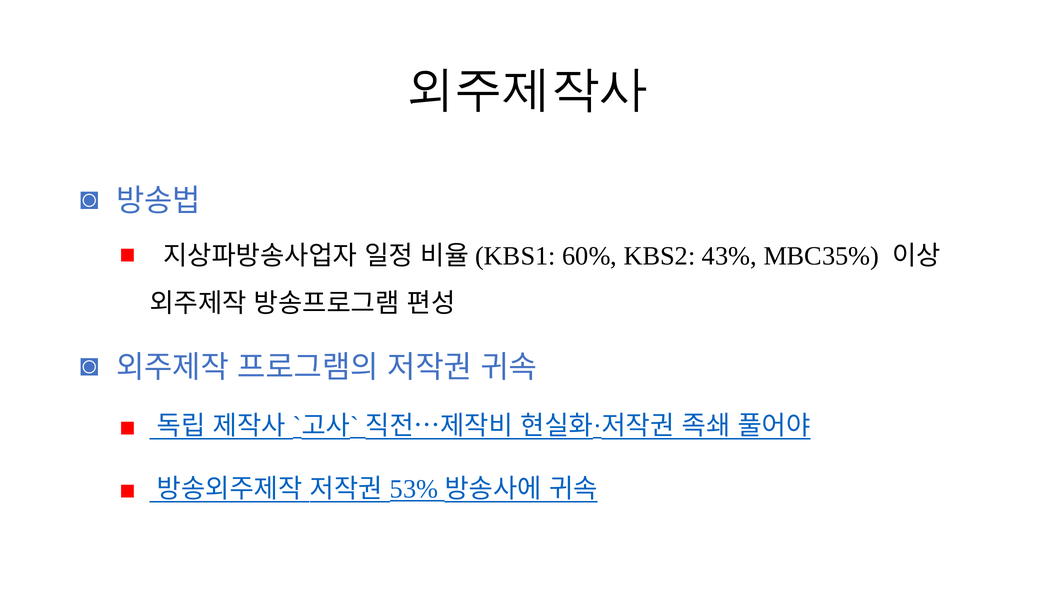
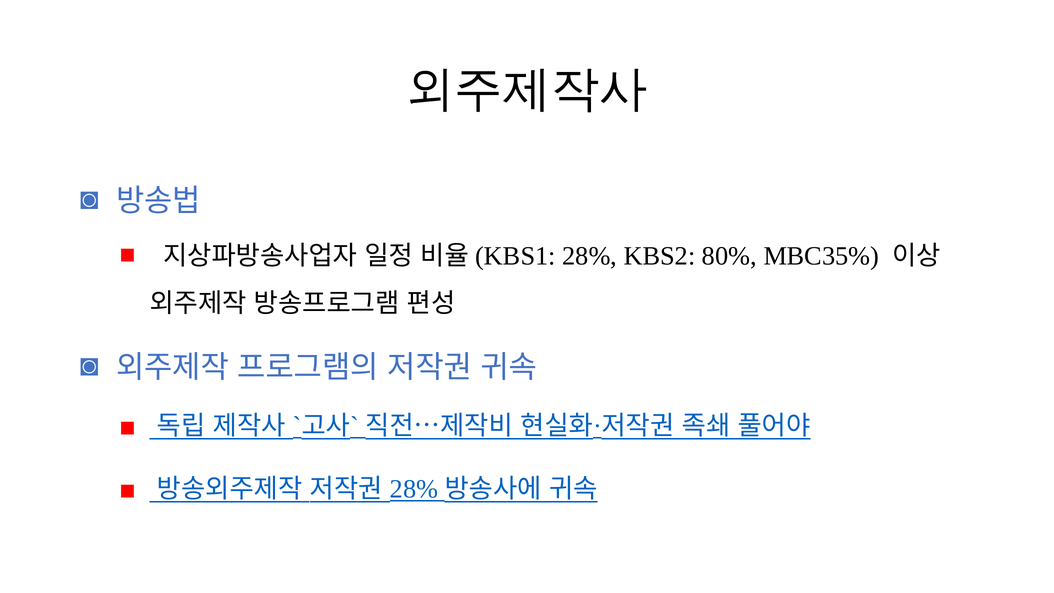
60%: 60% -> 28% (590, 256)
43%: 43% -> 80% (729, 256)
53%: 53% -> 28% (414, 489)
